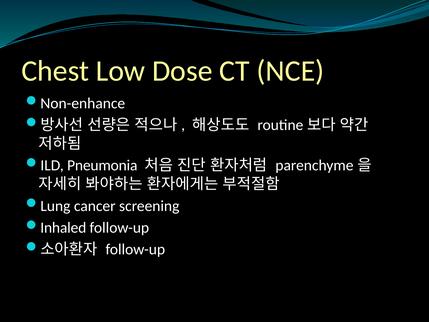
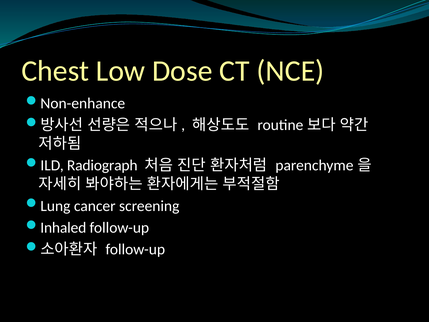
Pneumonia: Pneumonia -> Radiograph (102, 165)
